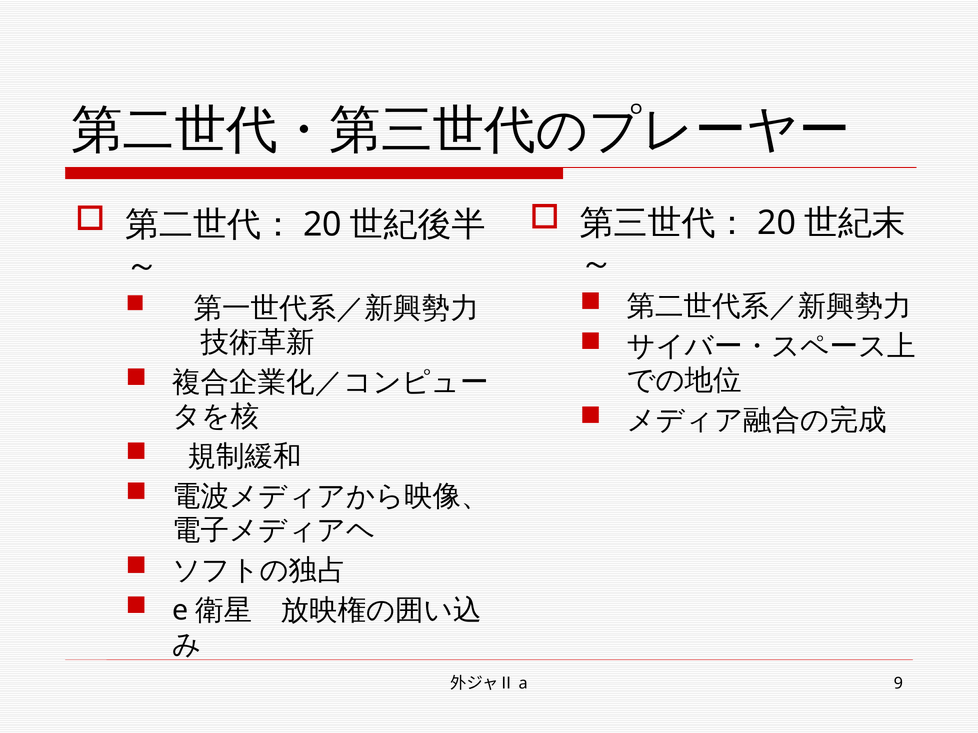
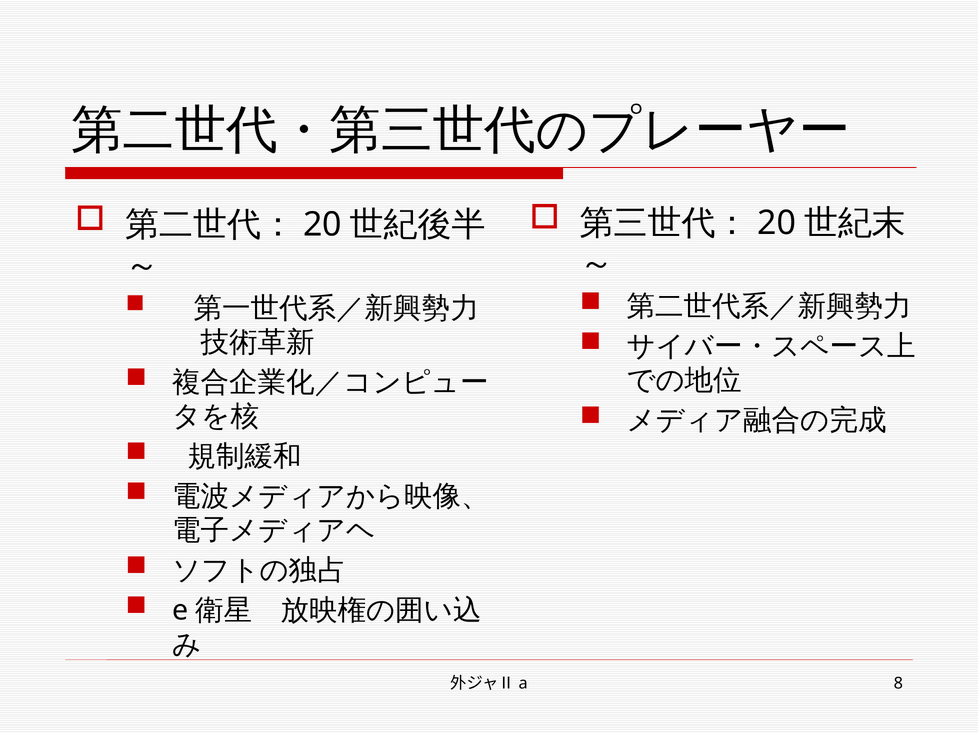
9: 9 -> 8 (898, 684)
